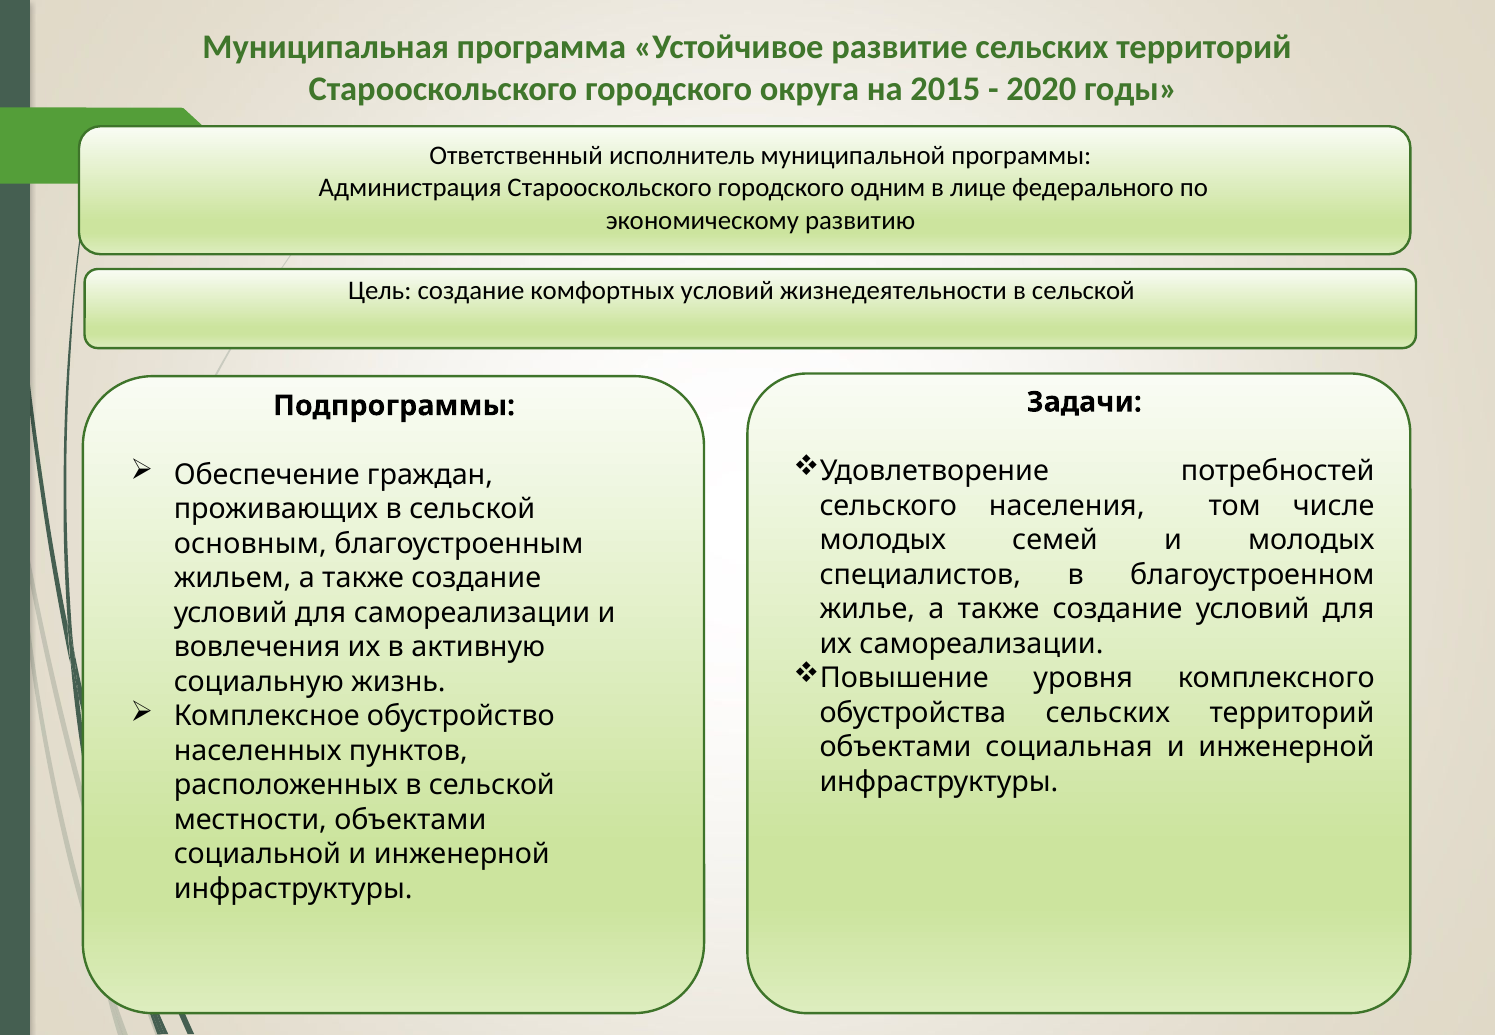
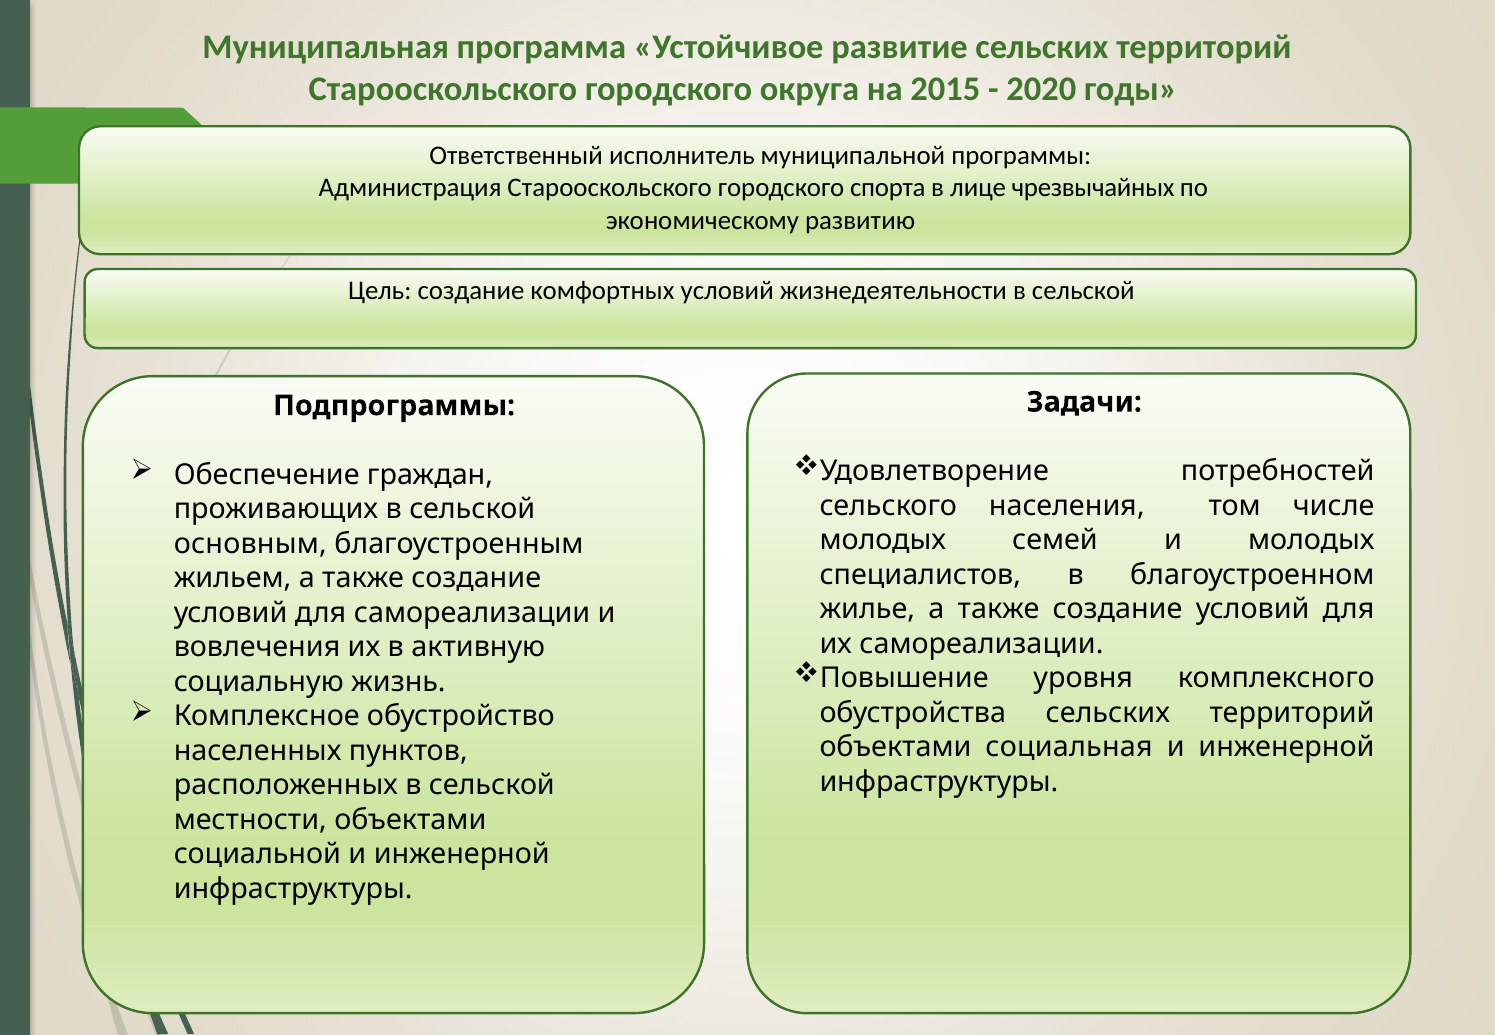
одним: одним -> спорта (888, 188)
федерального: федерального -> чрезвычайных (1093, 188)
